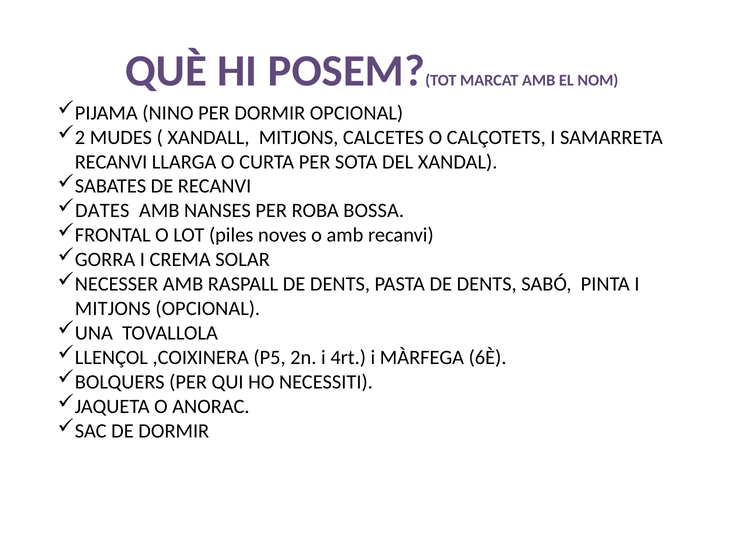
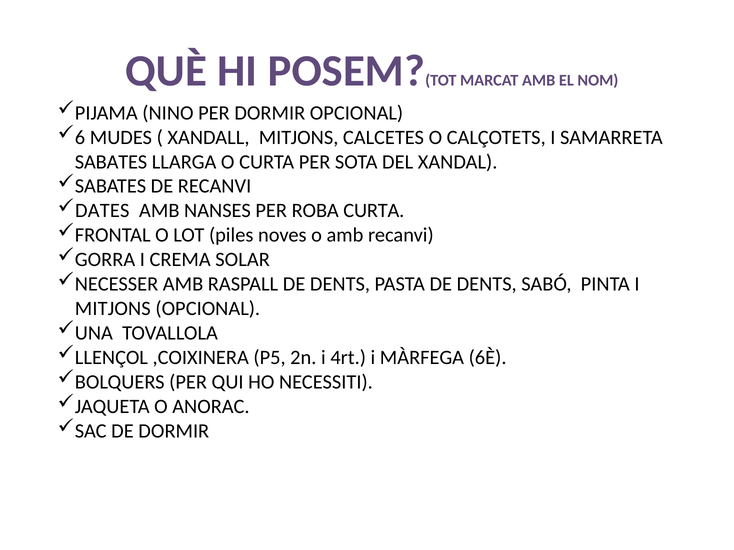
2: 2 -> 6 (80, 137)
RECANVI: RECANVI -> SABATES (111, 162)
ROBA BOSSA: BOSSA -> CURTA (374, 211)
